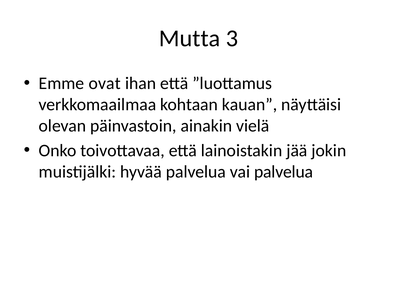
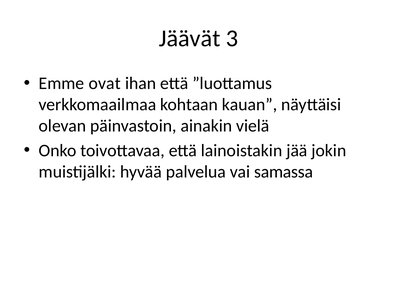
Mutta: Mutta -> Jäävät (190, 38)
vai palvelua: palvelua -> samassa (284, 172)
